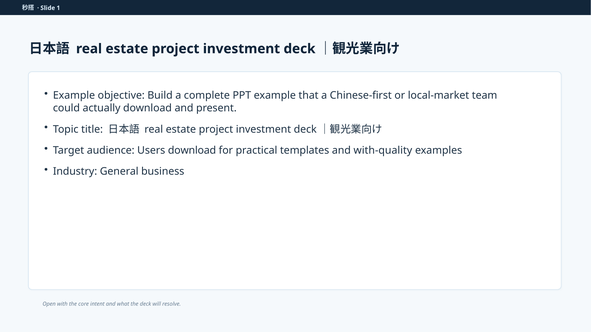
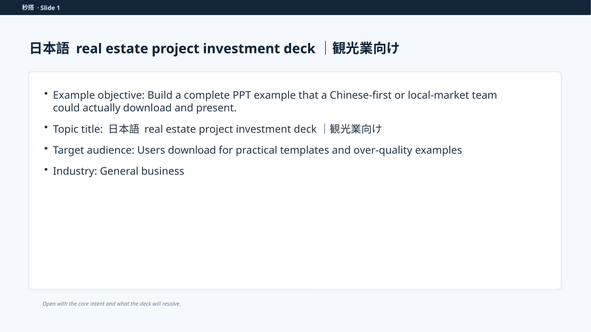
with-quality: with-quality -> over-quality (383, 151)
